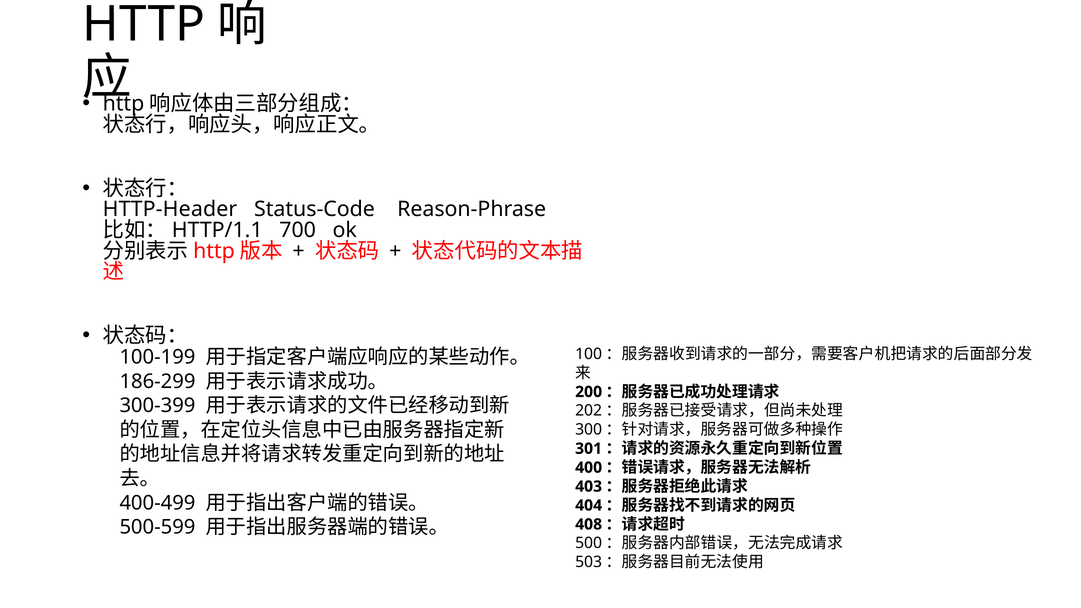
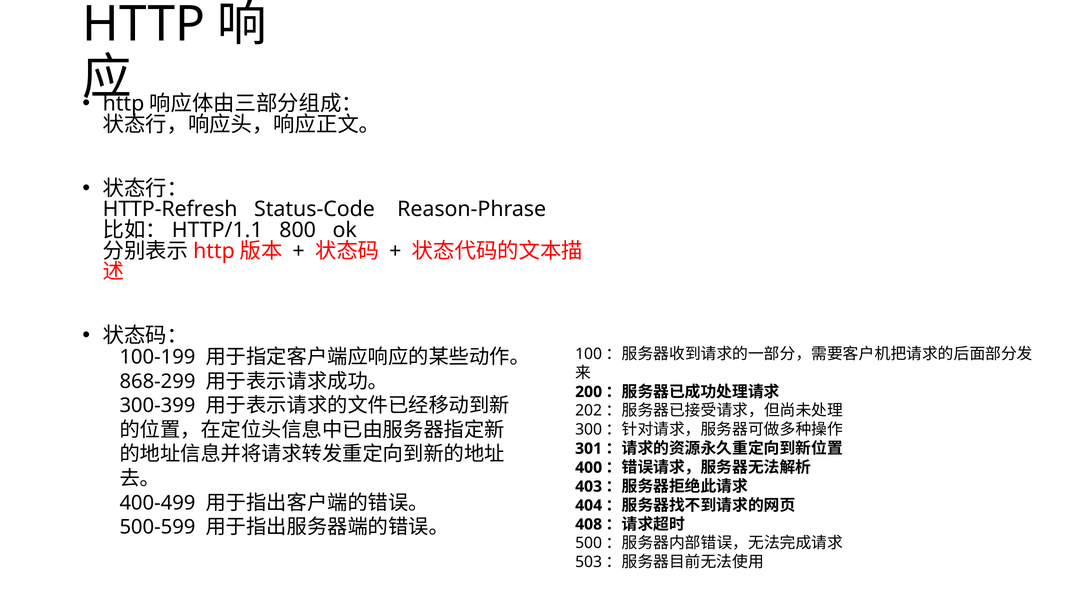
HTTP-Header: HTTP-Header -> HTTP-Refresh (170, 209)
700: 700 -> 800 (298, 230)
186-299: 186-299 -> 868-299 (157, 381)
